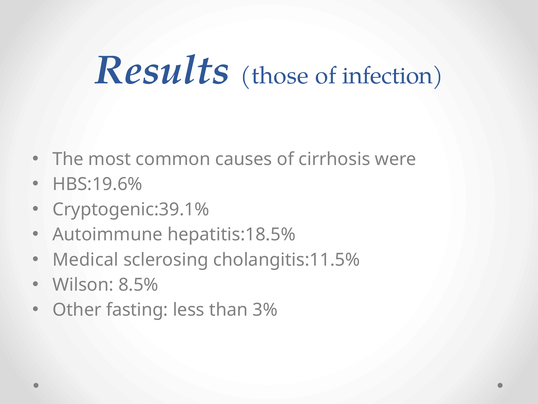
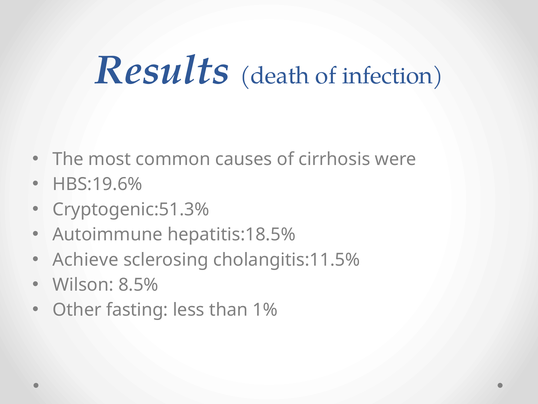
those: those -> death (275, 75)
Cryptogenic:39.1%: Cryptogenic:39.1% -> Cryptogenic:51.3% (131, 209)
Medical: Medical -> Achieve (86, 259)
3%: 3% -> 1% (265, 310)
